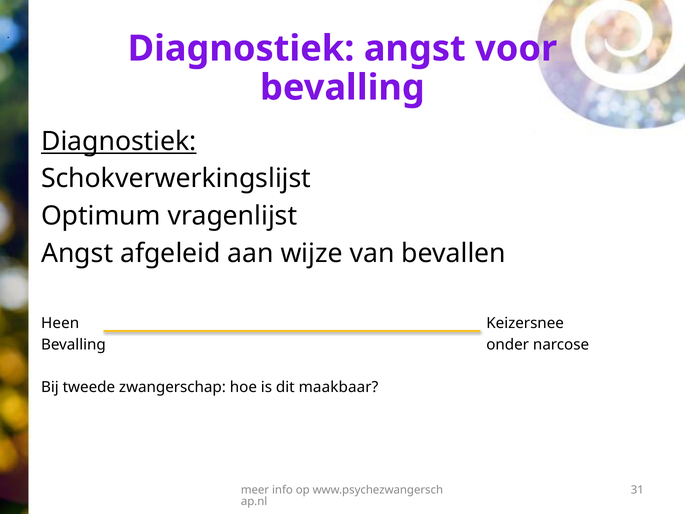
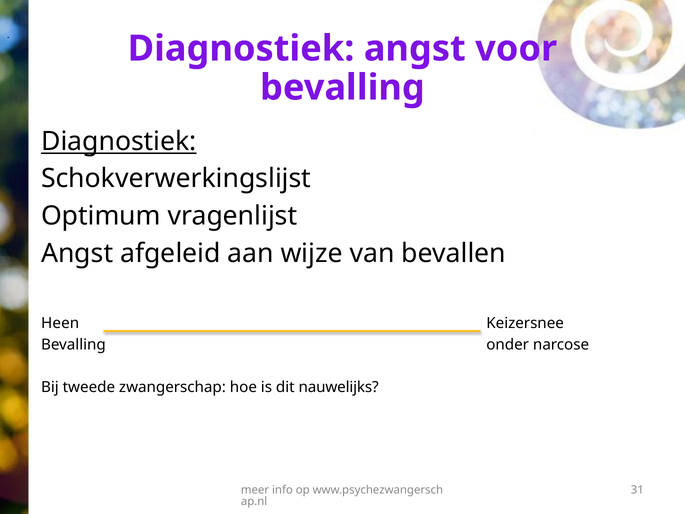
maakbaar: maakbaar -> nauwelijks (339, 387)
